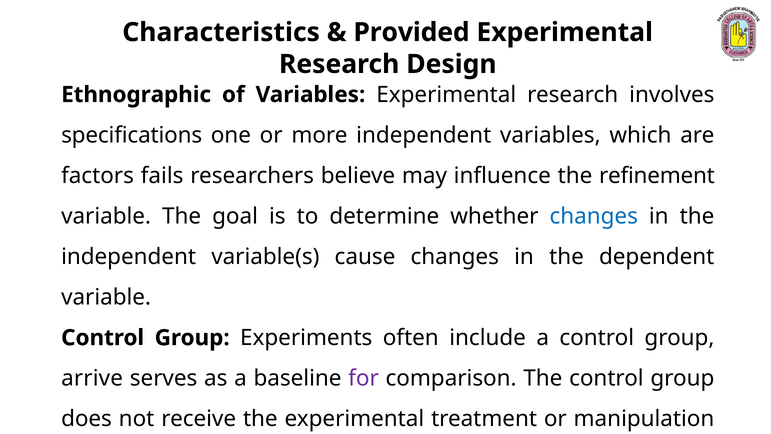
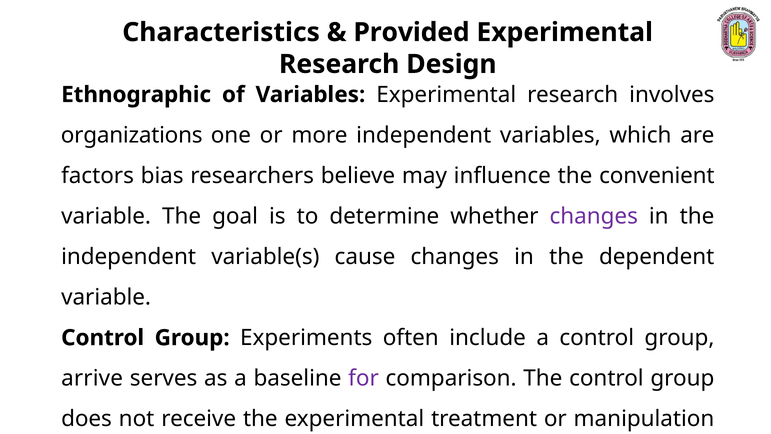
specifications: specifications -> organizations (132, 135)
fails: fails -> bias (162, 176)
refinement: refinement -> convenient (657, 176)
changes colour: blue -> purple (594, 216)
